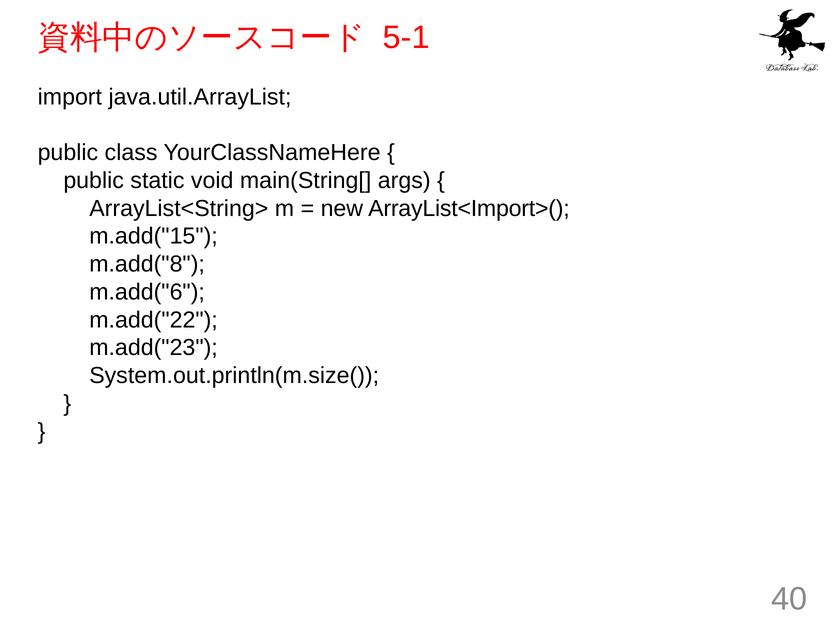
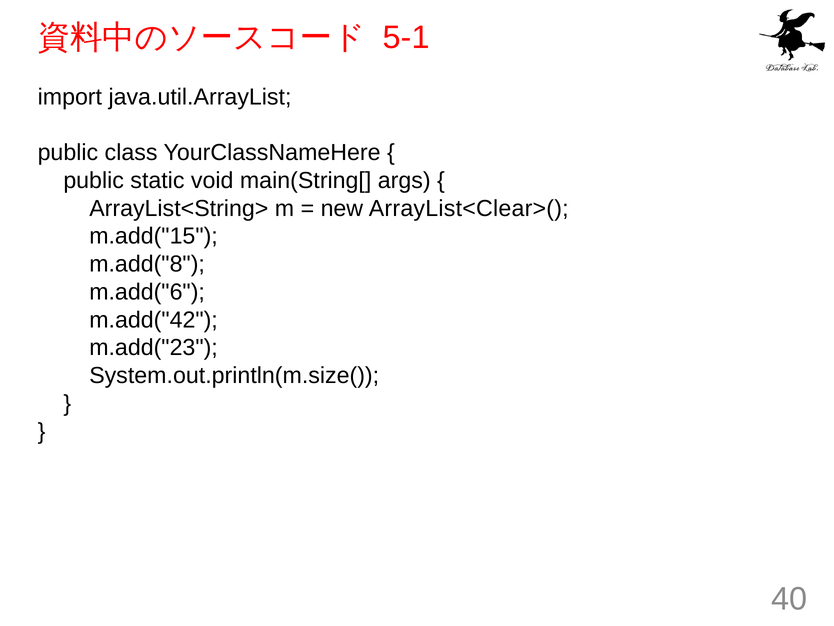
ArrayList<Import>(: ArrayList<Import>( -> ArrayList<Clear>( (469, 208)
m.add("22: m.add("22 -> m.add("42 (154, 320)
